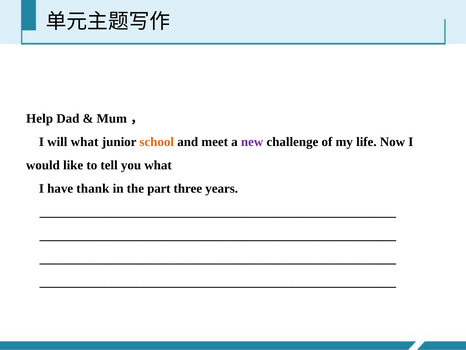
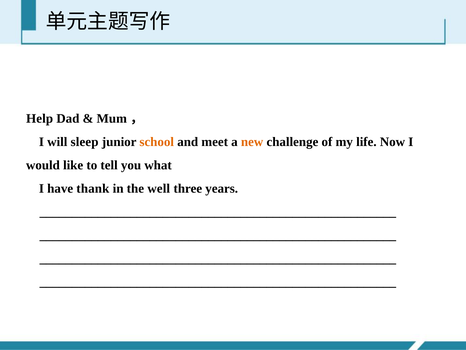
will what: what -> sleep (85, 142)
new colour: purple -> orange (252, 142)
part: part -> well (159, 188)
